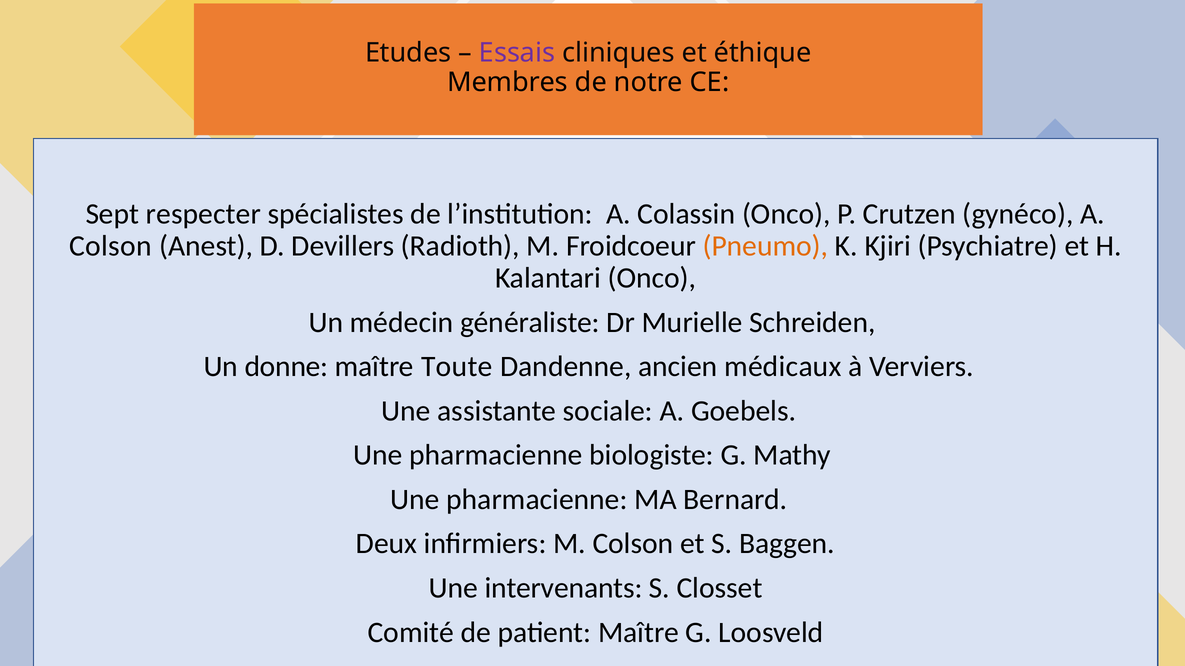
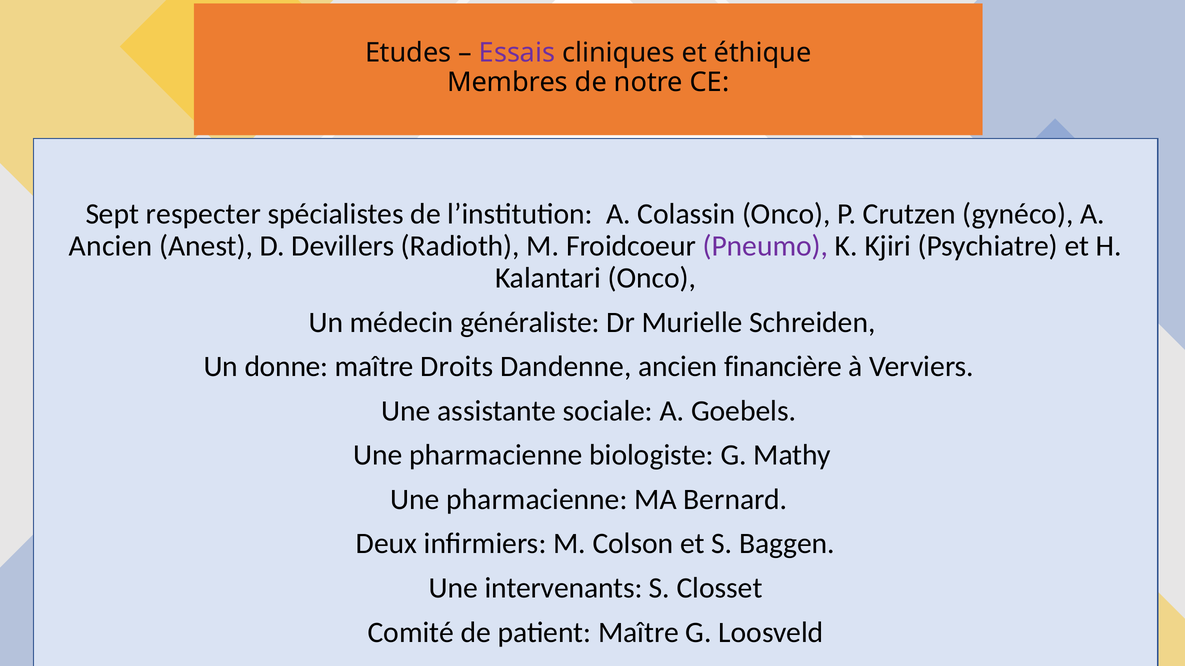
Colson: Colson -> Ancien (111, 246)
Pneumo colour: orange -> purple (765, 246)
Toute: Toute -> Droits (457, 367)
médicaux: médicaux -> financière (783, 367)
